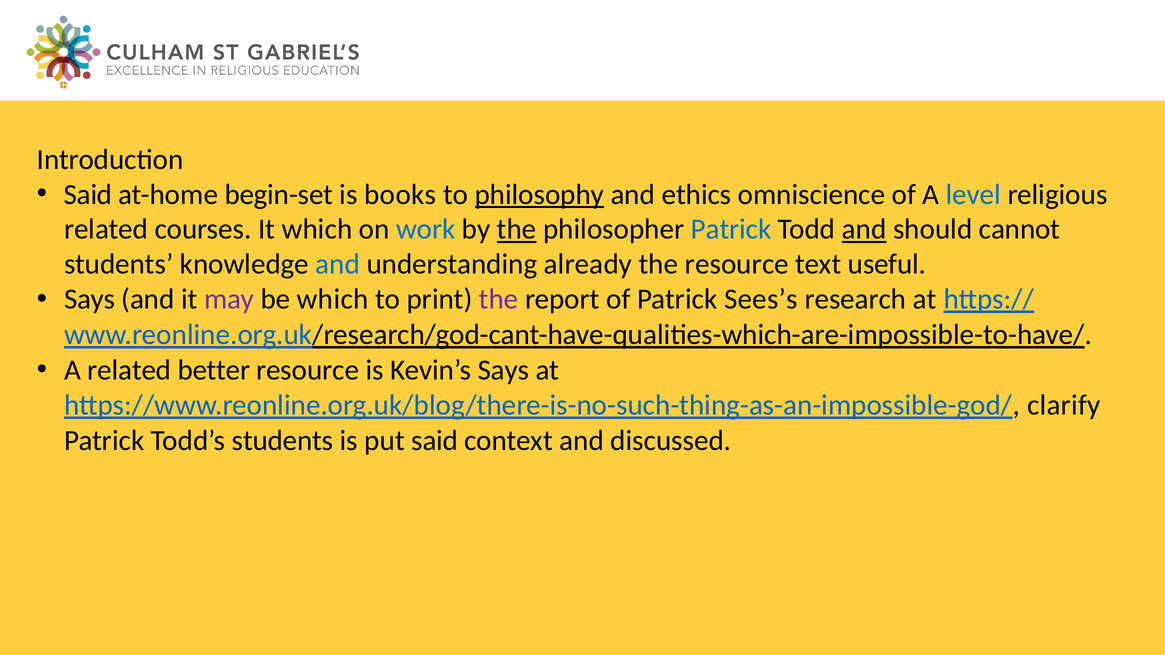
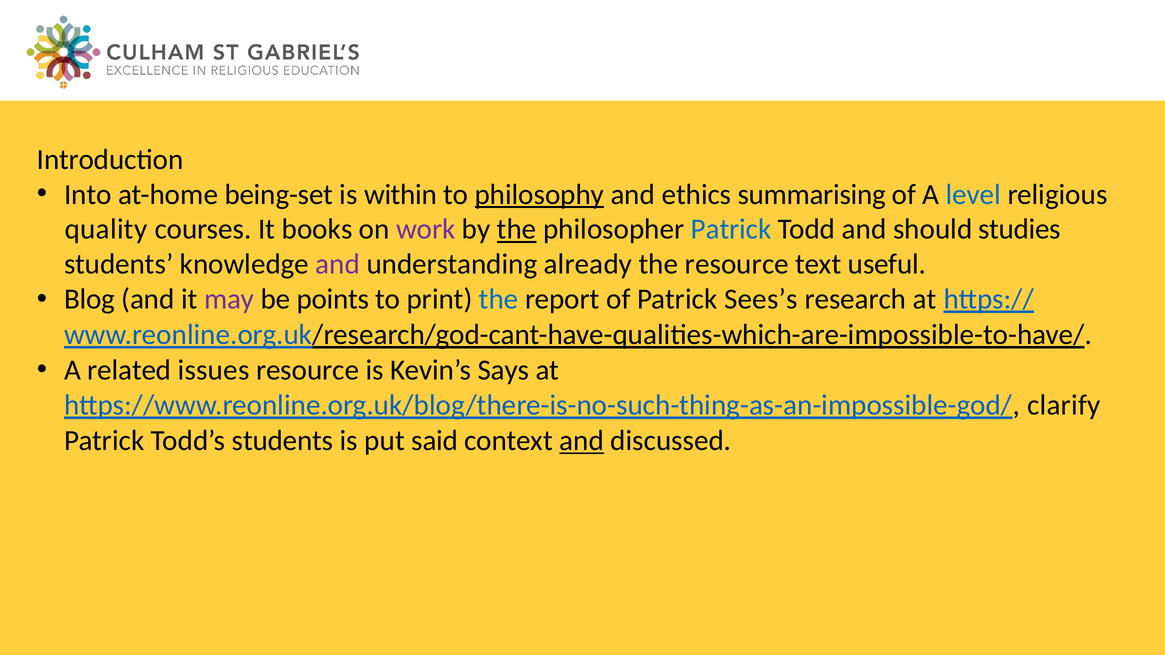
Said: Said -> Into (88, 195)
begin-set: begin-set -> being-set (279, 195)
books: books -> within (401, 195)
omniscience: omniscience -> summarising (812, 195)
related: related -> quality (106, 229)
It which: which -> books (317, 229)
work colour: blue -> purple (426, 229)
and underline: present -> none (864, 229)
cannot: cannot -> studies (1020, 229)
and colour: blue -> purple (338, 264)
Says: Says -> Blog (89, 299)
be which: which -> points (333, 299)
the colour: purple -> blue (499, 299)
better: better -> issues (214, 370)
and underline: none -> present (582, 441)
